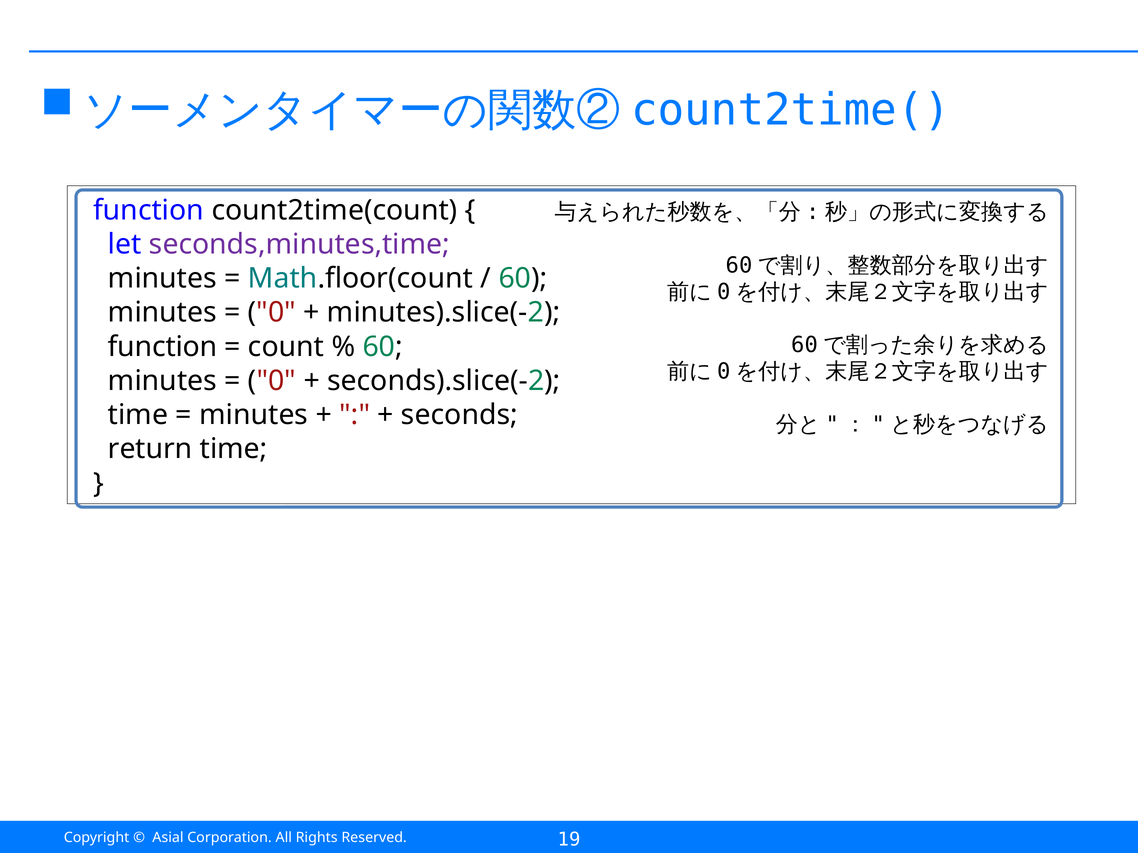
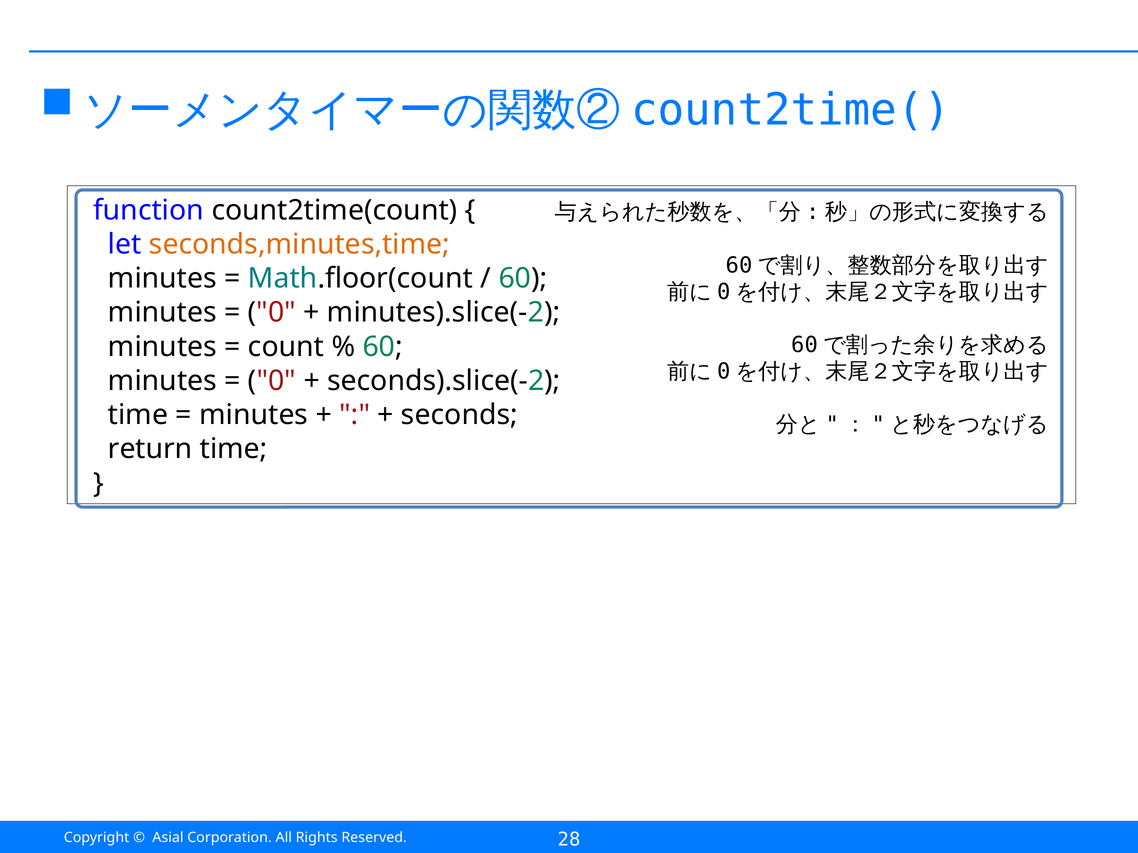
seconds,minutes,time colour: purple -> orange (299, 244)
function: function -> minutes (162, 347)
19: 19 -> 28 (569, 840)
